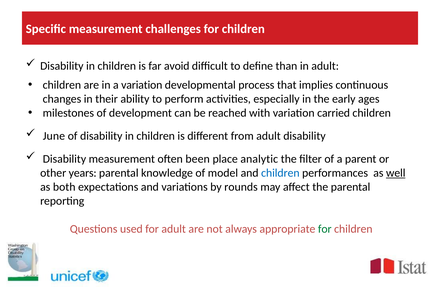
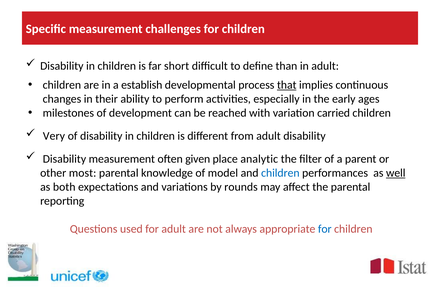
avoid: avoid -> short (177, 66)
a variation: variation -> establish (142, 85)
that underline: none -> present (287, 85)
June: June -> Very (54, 136)
been: been -> given (198, 159)
years: years -> most (83, 173)
for colour: green -> blue (325, 229)
